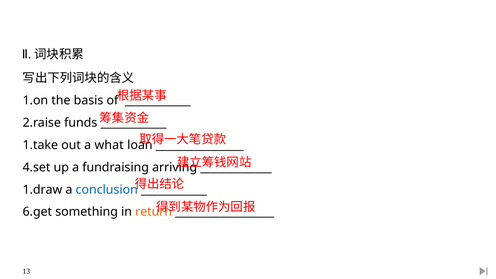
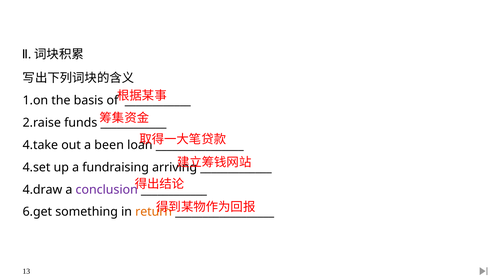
1.take: 1.take -> 4.take (40, 145)
what: what -> been (109, 145)
1.draw: 1.draw -> 4.draw (42, 190)
conclusion colour: blue -> purple (107, 190)
